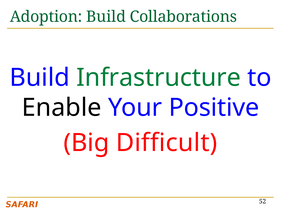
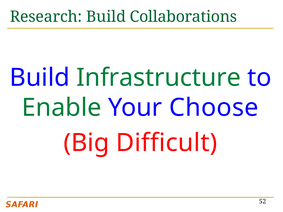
Adoption: Adoption -> Research (46, 17)
Enable colour: black -> green (62, 108)
Positive: Positive -> Choose (214, 108)
